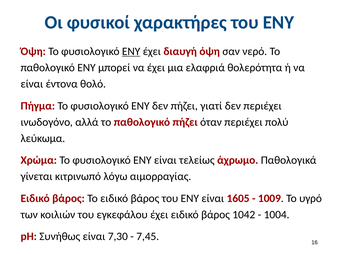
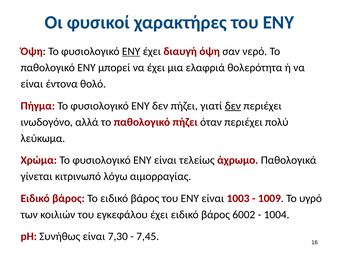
δεν underline: none -> present (233, 106)
1605: 1605 -> 1003 (238, 198)
1042: 1042 -> 6002 (244, 214)
